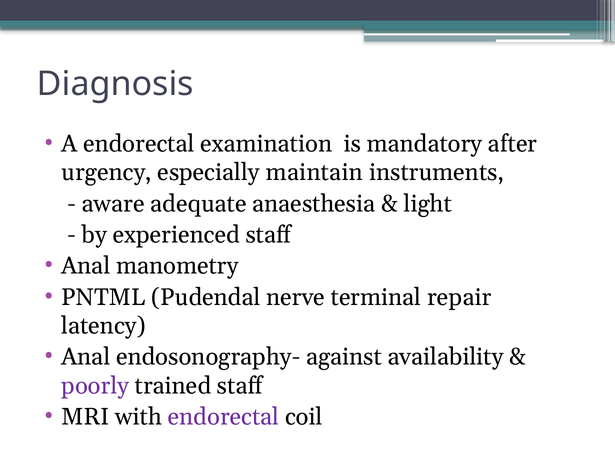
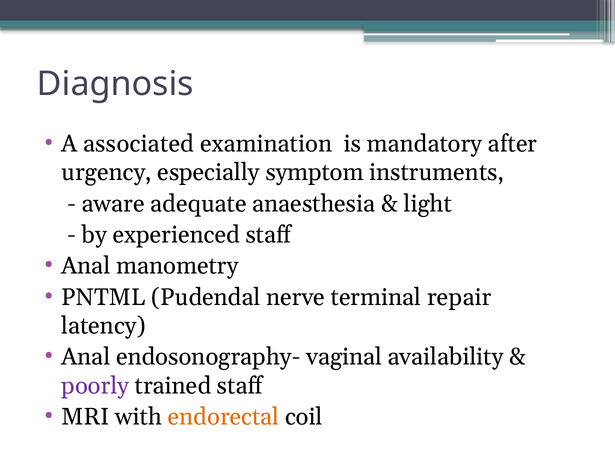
A endorectal: endorectal -> associated (139, 144)
maintain: maintain -> symptom (315, 173)
against: against -> vaginal (344, 357)
endorectal colour: purple -> orange (224, 417)
